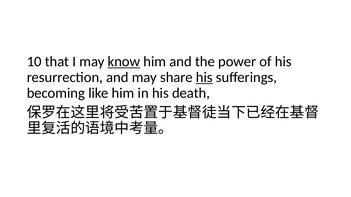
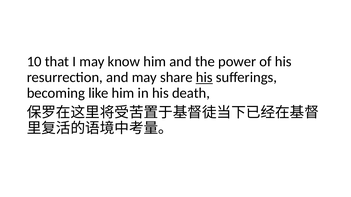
know underline: present -> none (124, 62)
